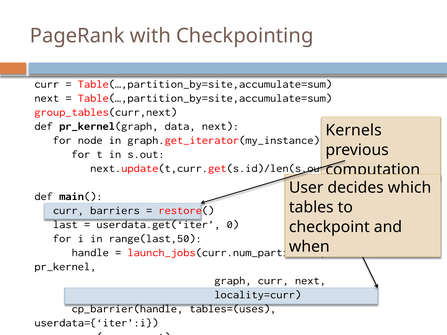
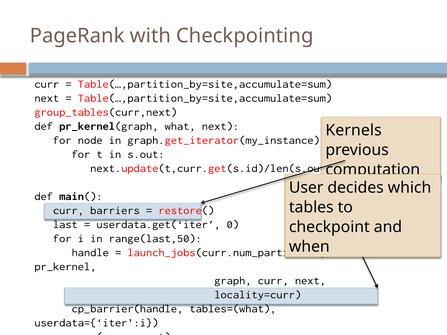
data: data -> what (180, 126)
tables=(uses: tables=(uses -> tables=(what (233, 309)
